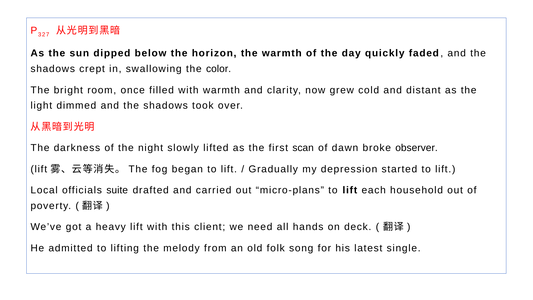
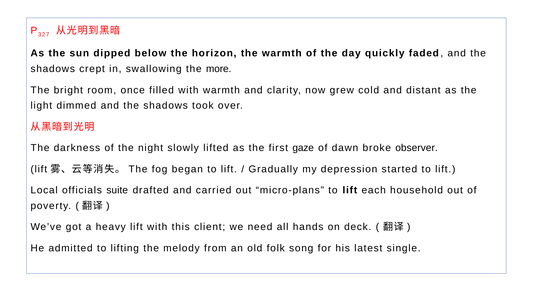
color: color -> more (219, 69)
scan: scan -> gaze (303, 148)
